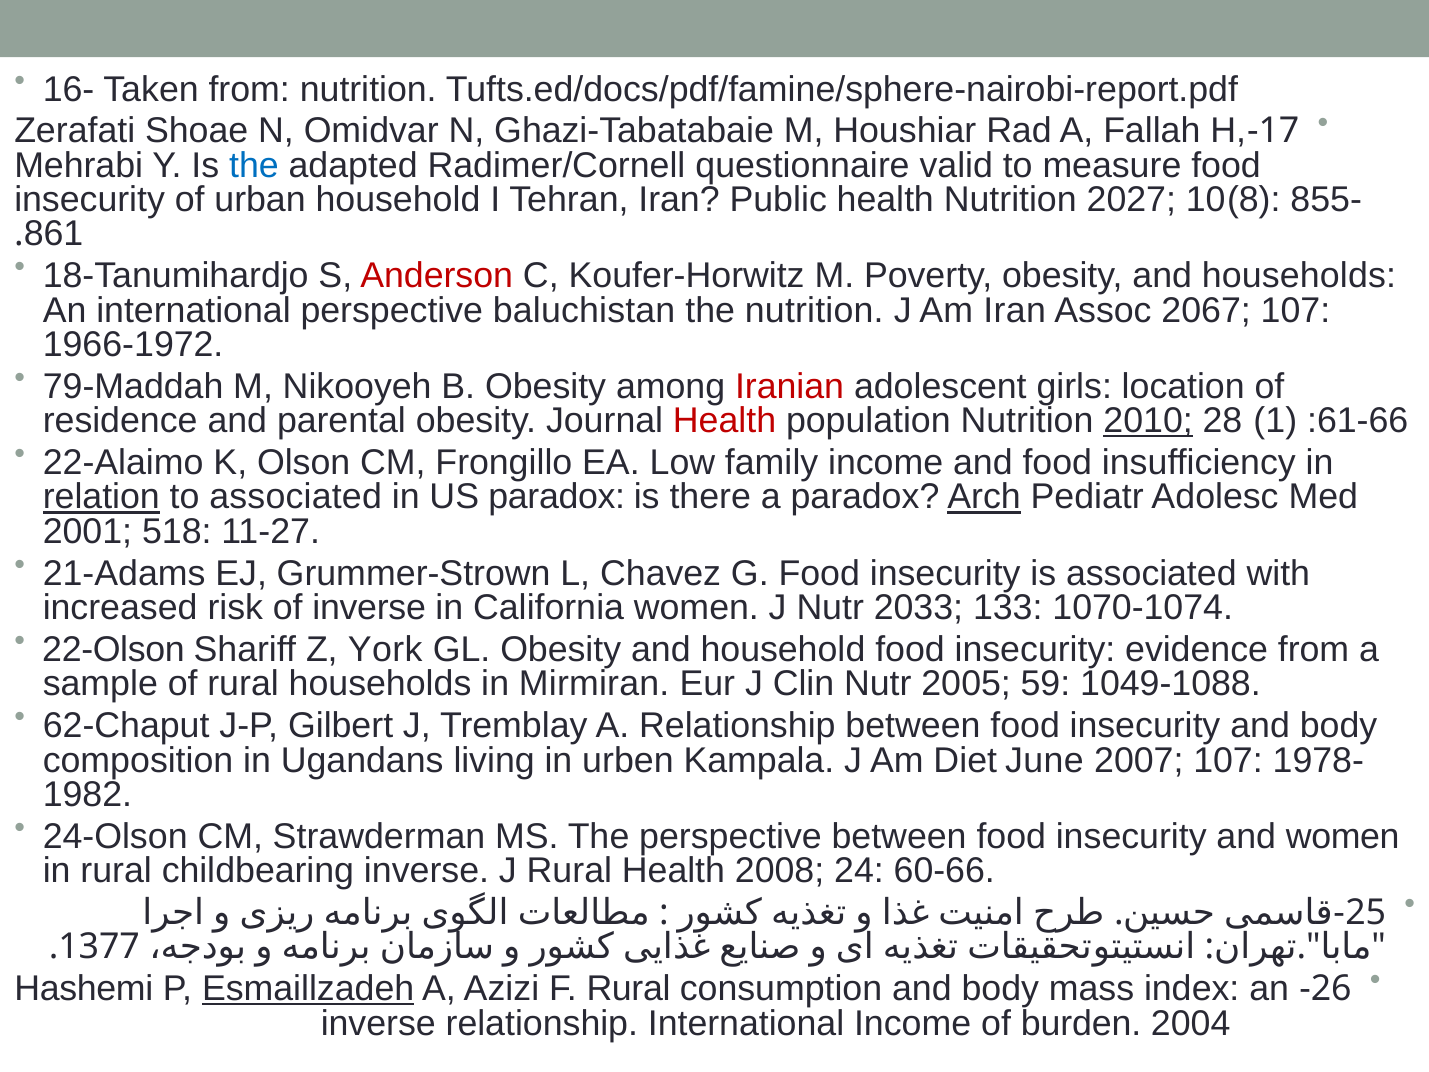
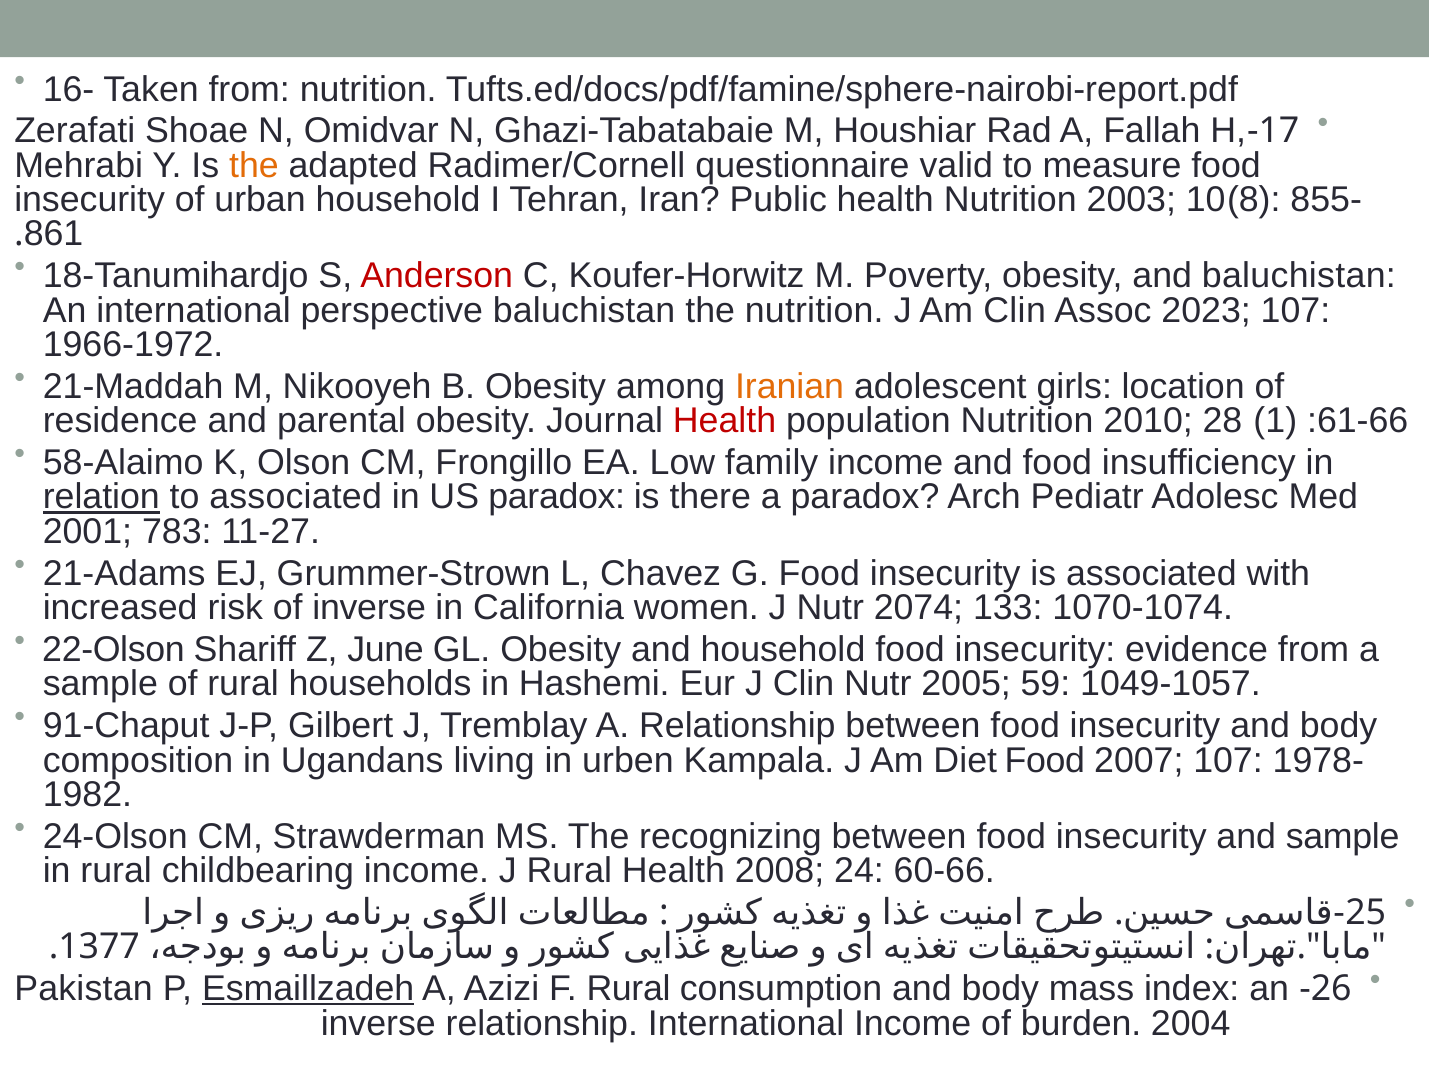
the colour: blue -> orange (254, 165)
2027: 2027 -> 2003 (1131, 200)
and households: households -> baluchistan (1299, 276)
Am Iran: Iran -> Clin (1015, 310)
2067: 2067 -> 2023 (1206, 310)
79-Maddah: 79-Maddah -> 21-Maddah (133, 387)
Iranian colour: red -> orange (790, 387)
2010 underline: present -> none (1148, 421)
22-Alaimo: 22-Alaimo -> 58-Alaimo (123, 463)
Arch underline: present -> none (984, 497)
518: 518 -> 783 (177, 531)
2033: 2033 -> 2074 (918, 608)
York: York -> June (385, 650)
Mirmiran: Mirmiran -> Hashemi (594, 684)
1049-1088: 1049-1088 -> 1049-1057 (1170, 684)
62-Chaput: 62-Chaput -> 91-Chaput (126, 726)
Diet June: June -> Food (1045, 760)
The perspective: perspective -> recognizing (731, 836)
and women: women -> sample (1343, 836)
childbearing inverse: inverse -> income (427, 871)
Hashemi: Hashemi -> Pakistan (83, 989)
